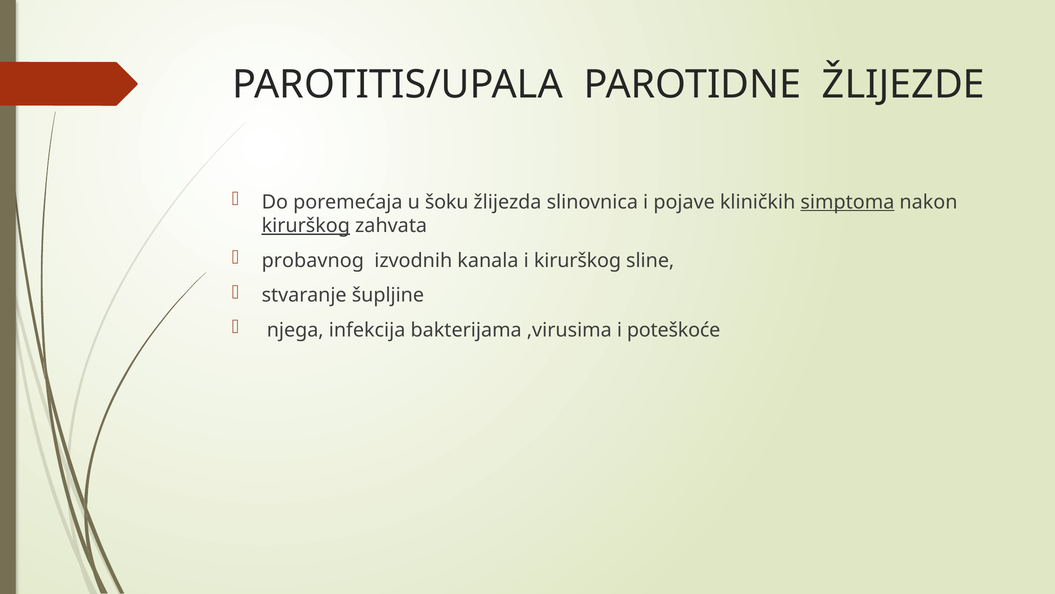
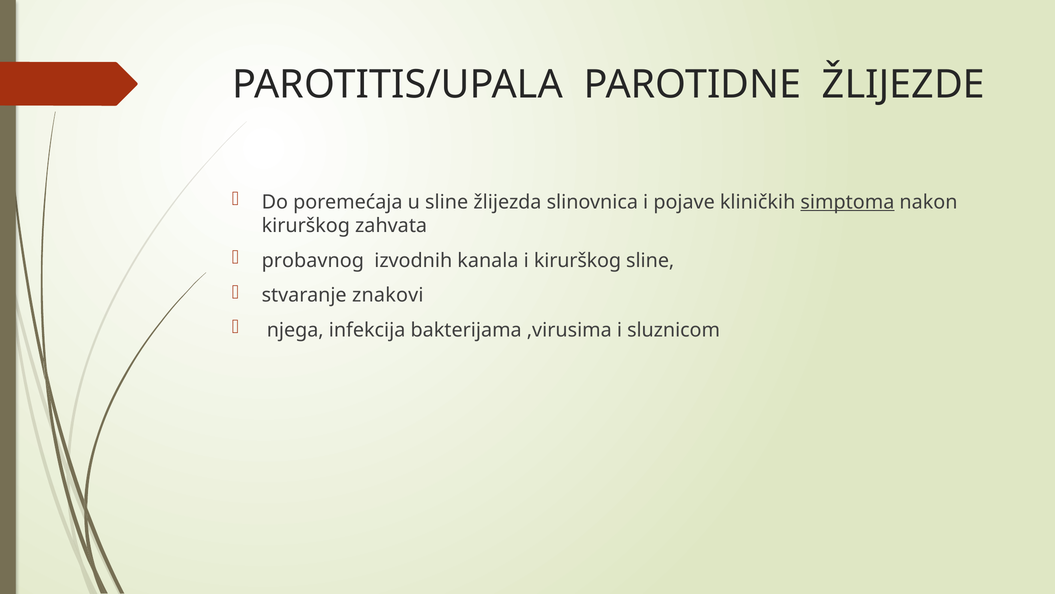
u šoku: šoku -> sline (447, 202)
kirurškog underline: present -> none (306, 226)
šupljine: šupljine -> znakovi (388, 295)
poteškoće: poteškoće -> sluznicom (674, 330)
